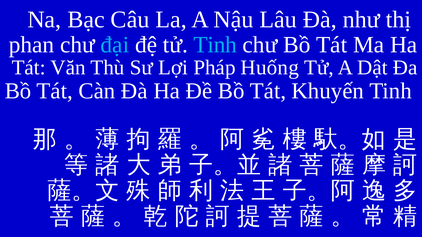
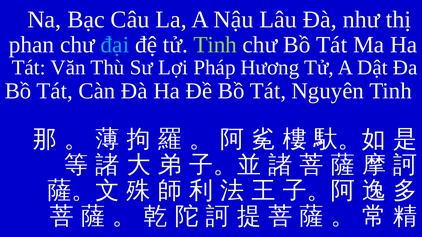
Tinh colour: light blue -> light green (215, 45)
Huống: Huống -> Hương (270, 68)
Khuyến: Khuyến -> Nguyên (328, 91)
